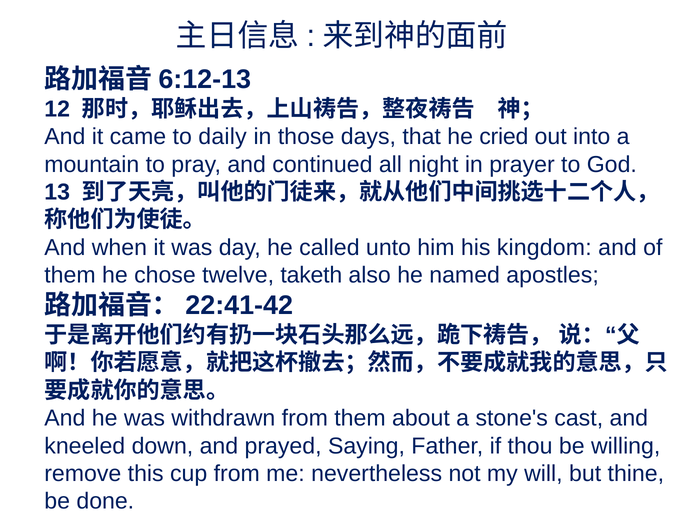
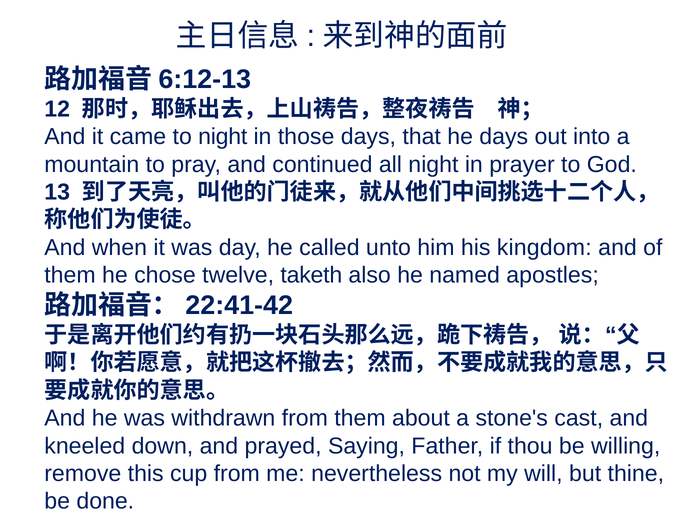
to daily: daily -> night (223, 137)
he cried: cried -> days (504, 137)
